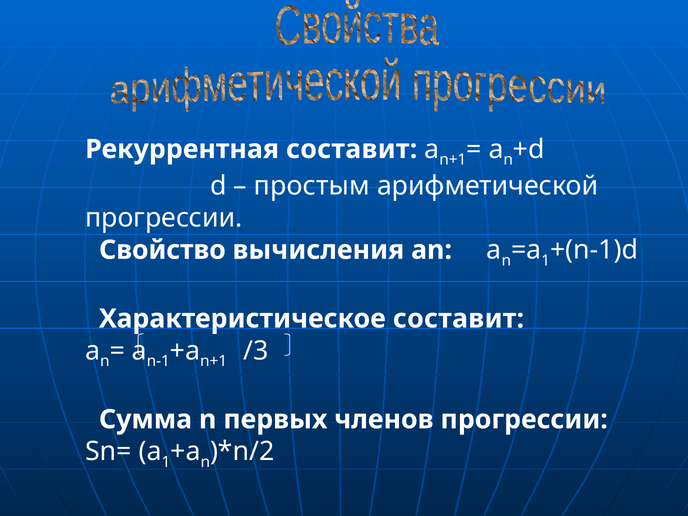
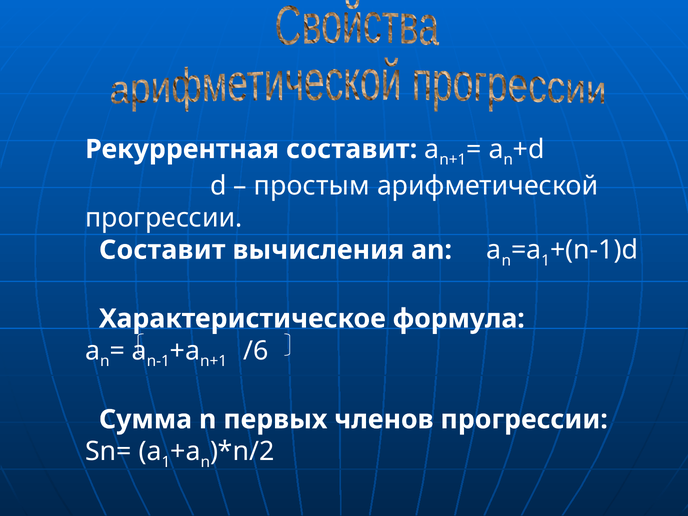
Свойство: Свойство -> Составит (162, 250)
Характеристическое составит: составит -> формула (459, 319)
/3: /3 -> /6 (256, 351)
